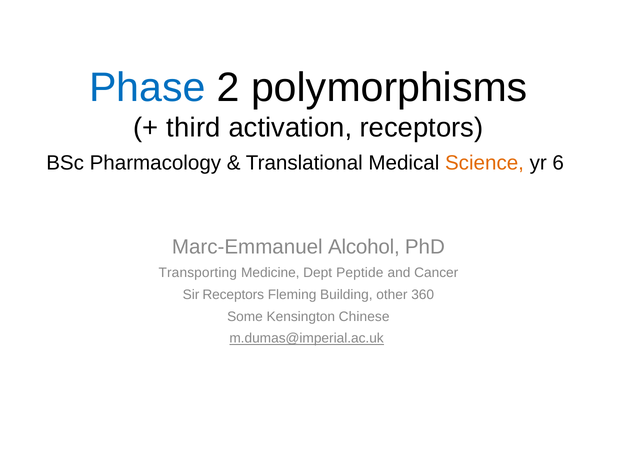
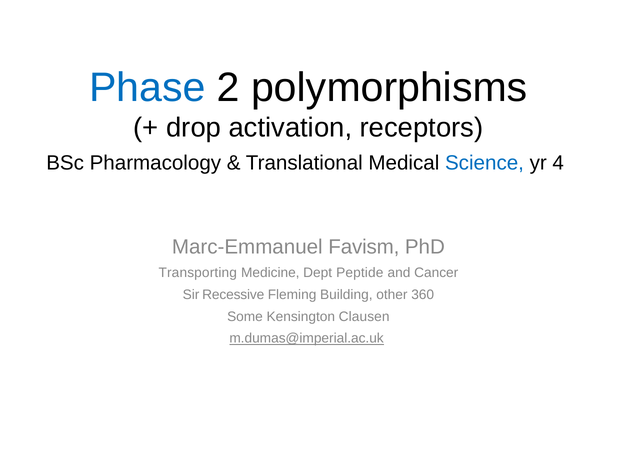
third: third -> drop (194, 128)
Science colour: orange -> blue (484, 163)
6: 6 -> 4 (558, 163)
Alcohol: Alcohol -> Favism (364, 247)
Sir Receptors: Receptors -> Recessive (233, 294)
Chinese: Chinese -> Clausen (364, 316)
